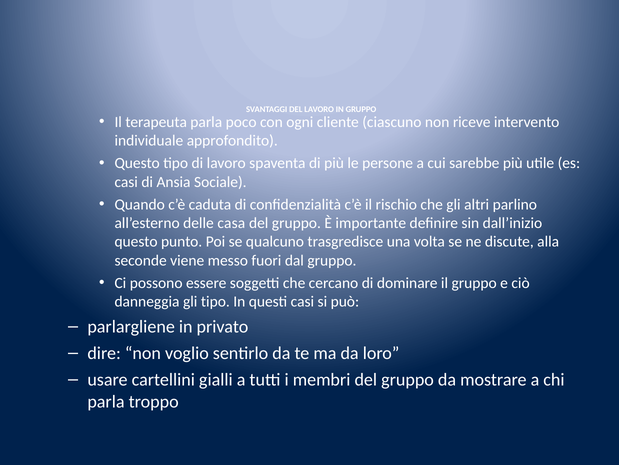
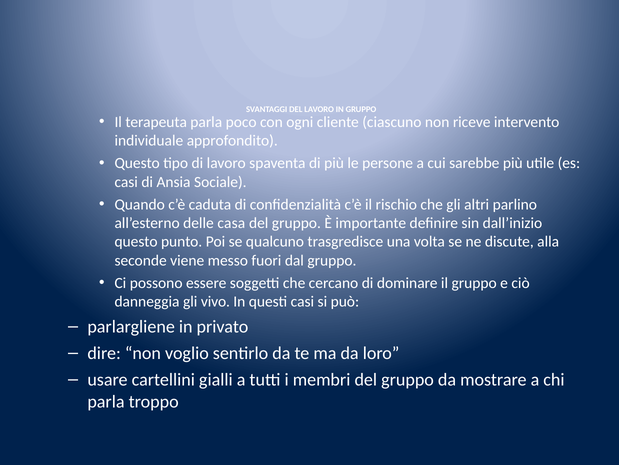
gli tipo: tipo -> vivo (215, 301)
